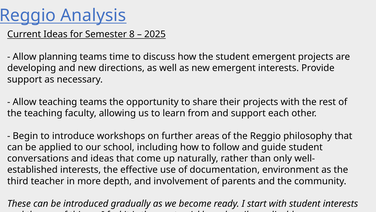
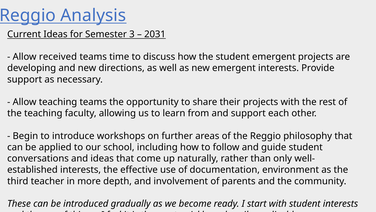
8: 8 -> 3 (132, 34)
2025: 2025 -> 2031 (155, 34)
planning: planning -> received (58, 57)
